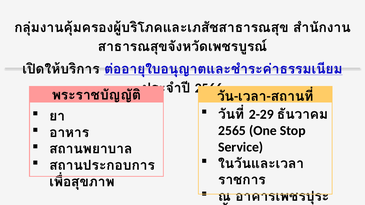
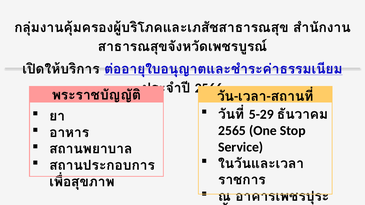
2-29: 2-29 -> 5-29 (261, 114)
